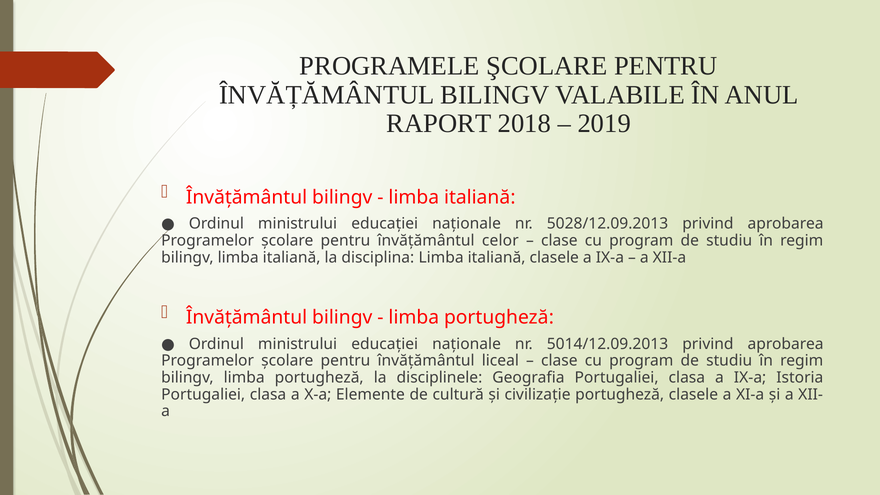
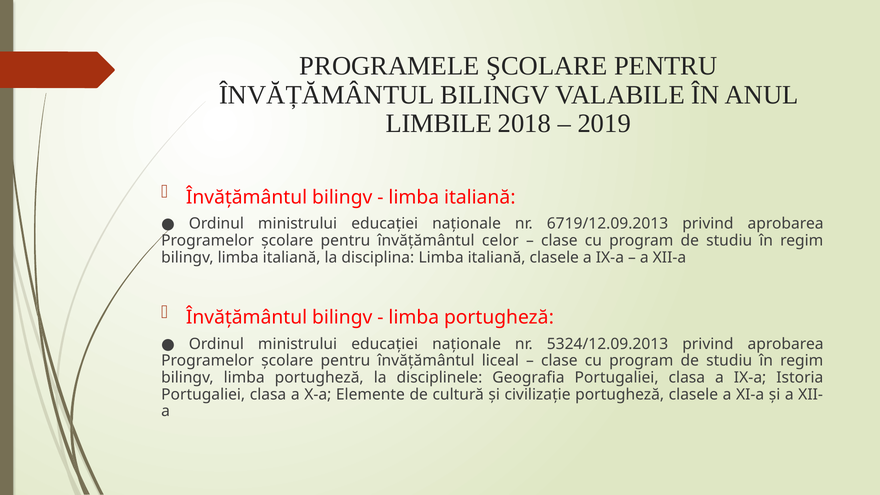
RAPORT: RAPORT -> LIMBILE (439, 124)
5028/12.09.2013: 5028/12.09.2013 -> 6719/12.09.2013 (607, 224)
5014/12.09.2013: 5014/12.09.2013 -> 5324/12.09.2013 (607, 344)
